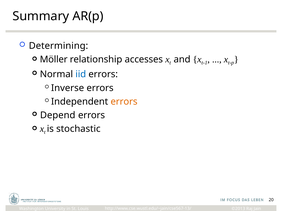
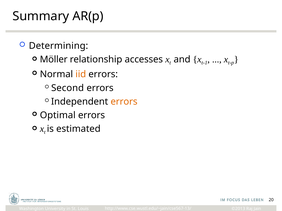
iid colour: blue -> orange (81, 74)
Inverse: Inverse -> Second (68, 88)
Depend: Depend -> Optimal (58, 116)
stochastic: stochastic -> estimated (78, 129)
